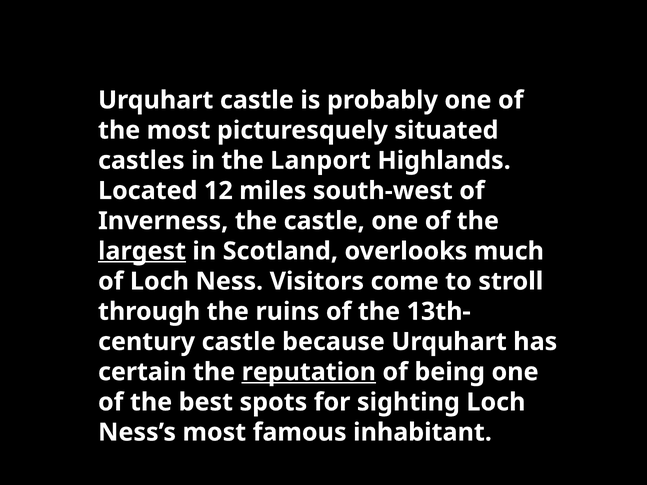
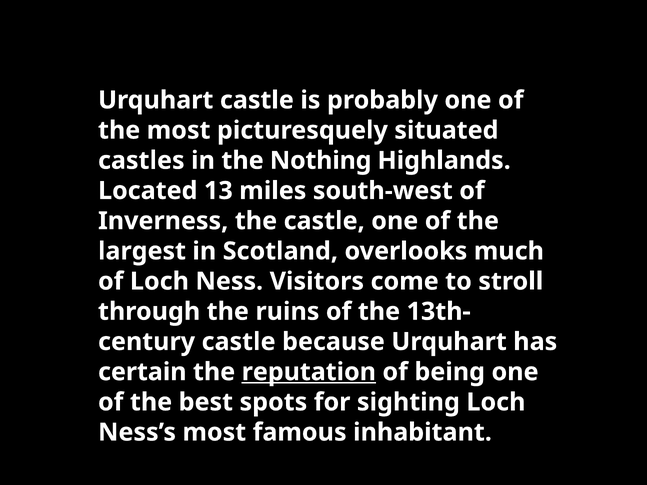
Lanport: Lanport -> Nothing (321, 161)
12: 12 -> 13 (218, 191)
largest underline: present -> none (142, 251)
